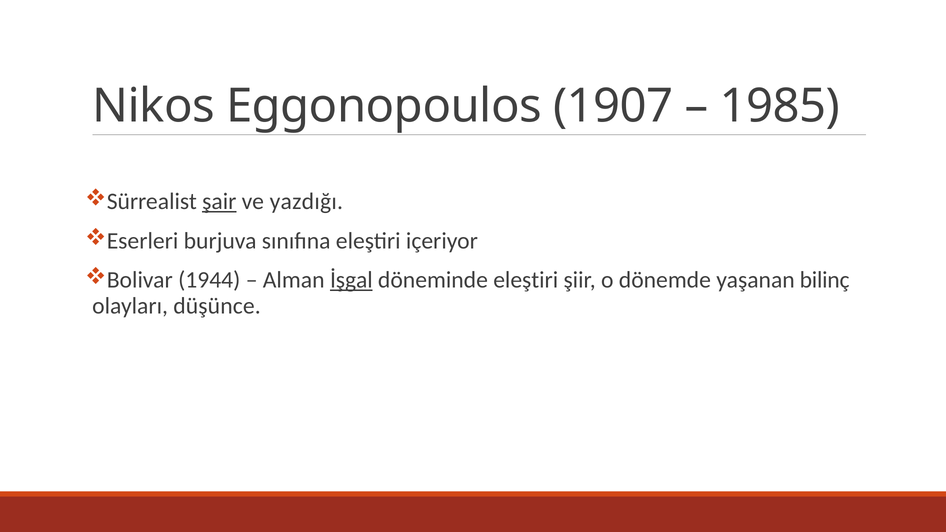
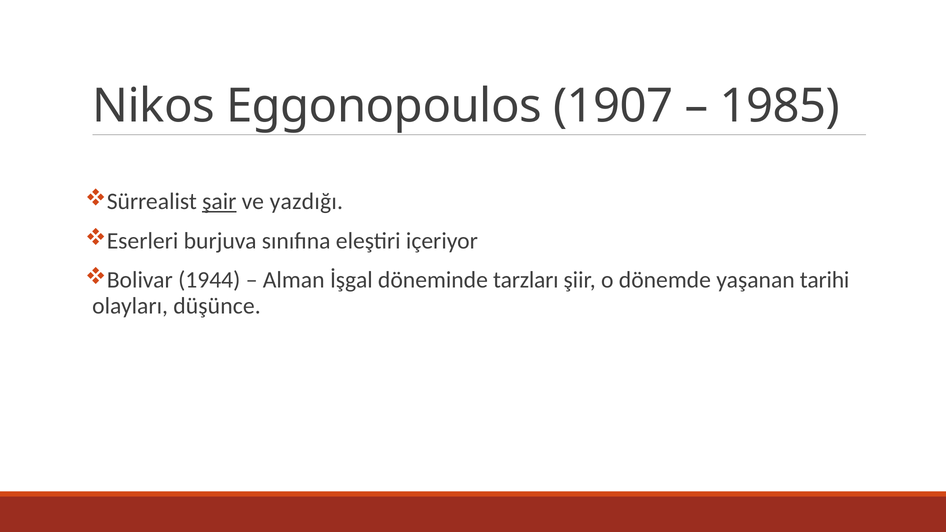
İşgal underline: present -> none (351, 280)
döneminde eleştiri: eleştiri -> tarzları (526, 280)
bilinç: bilinç -> tarihi (825, 280)
